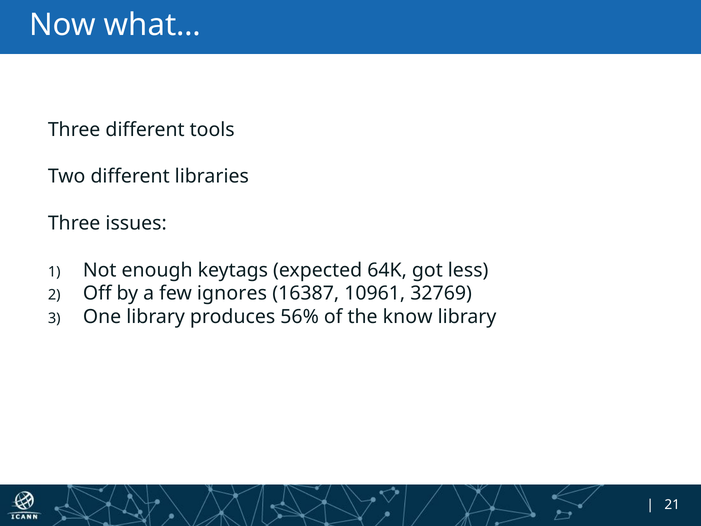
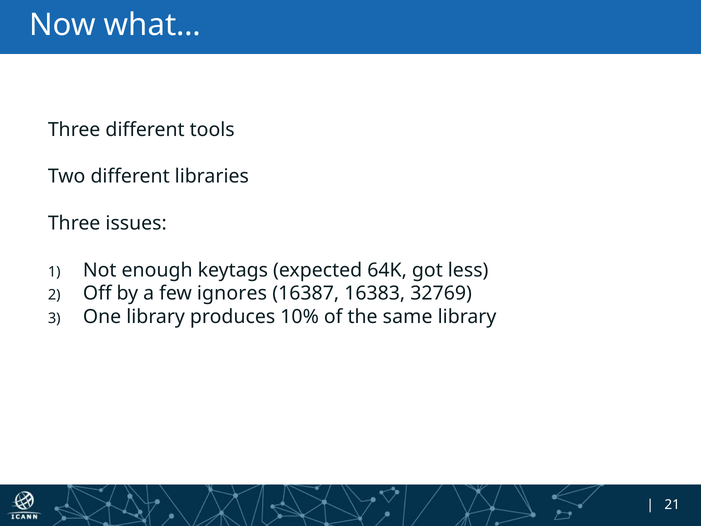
10961: 10961 -> 16383 (375, 293)
56%: 56% -> 10% (300, 317)
know: know -> same (408, 317)
